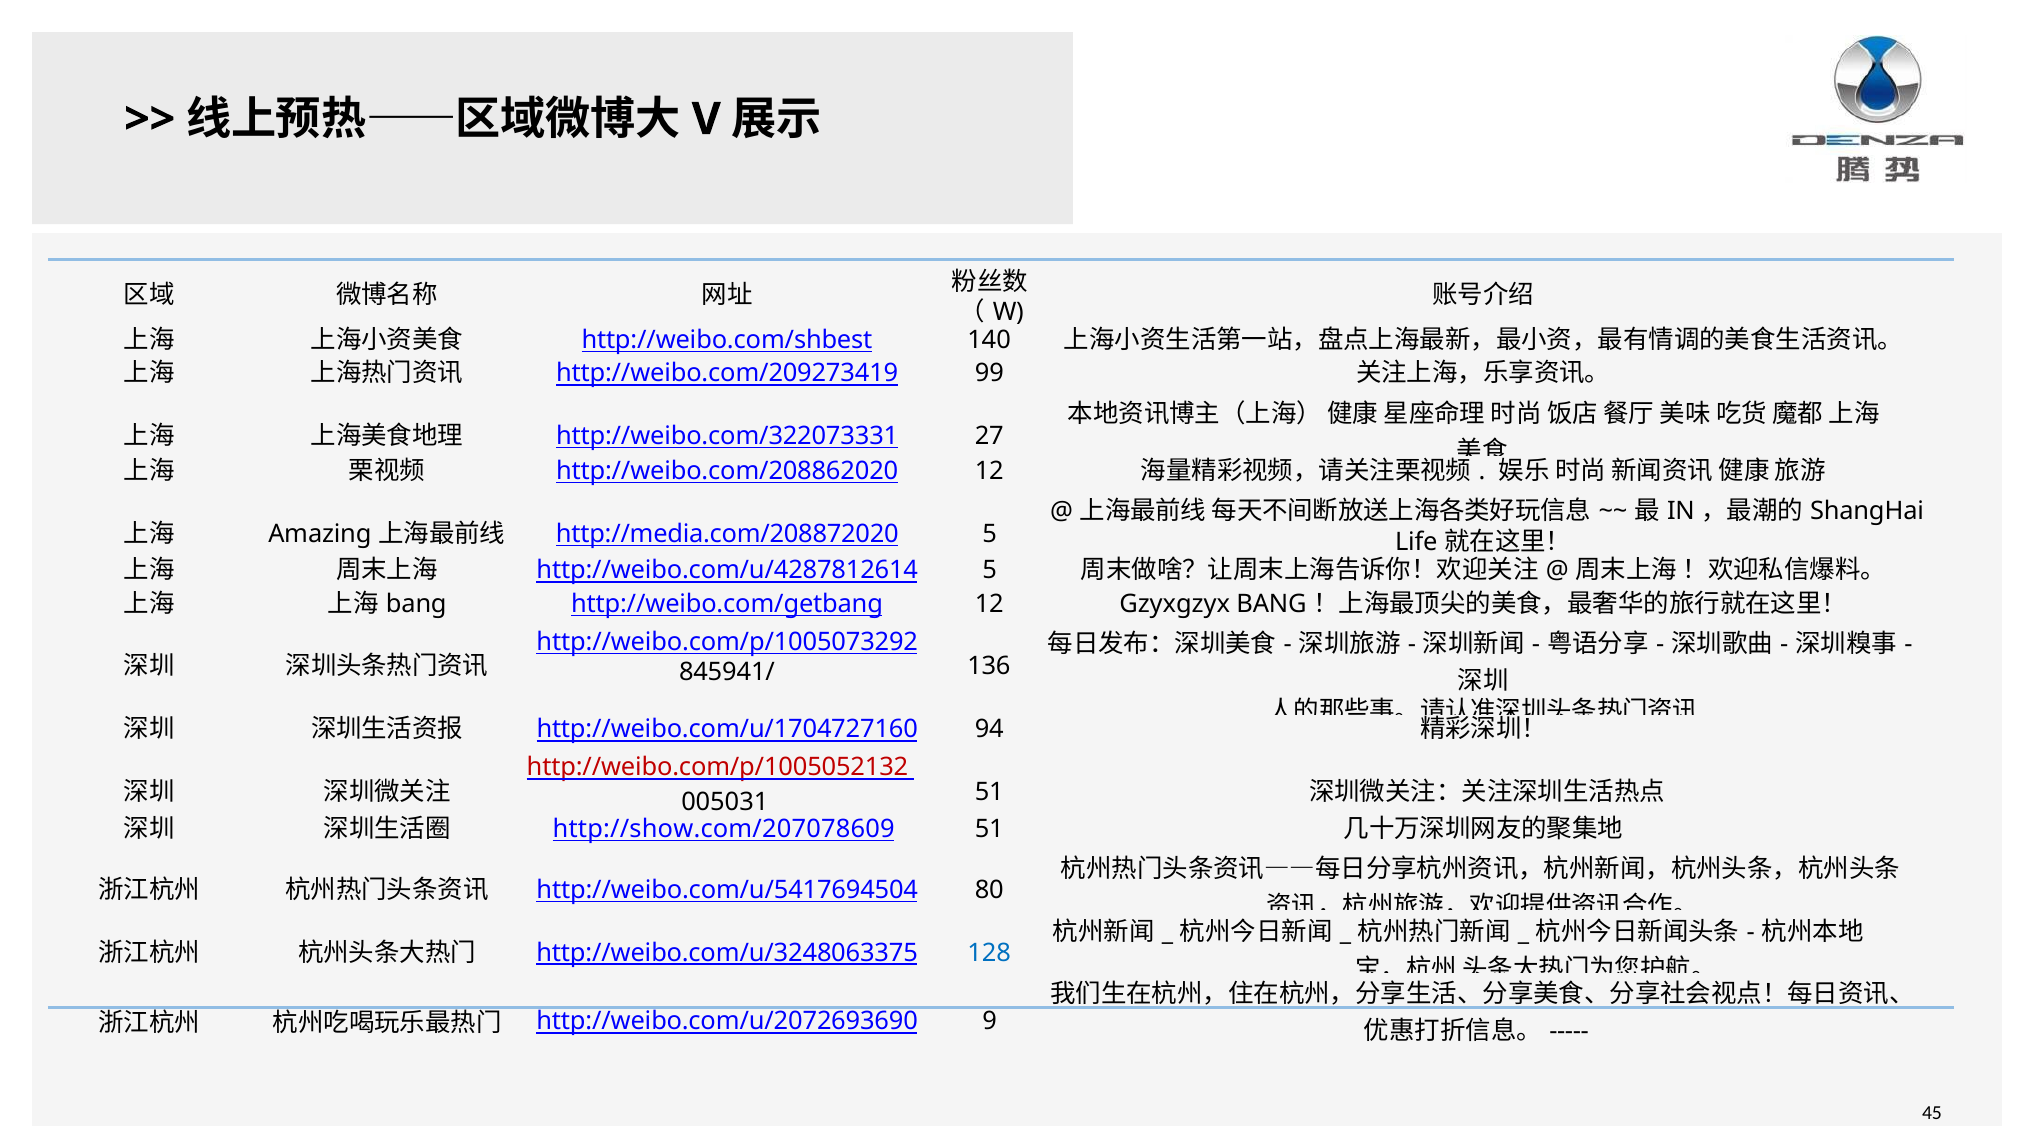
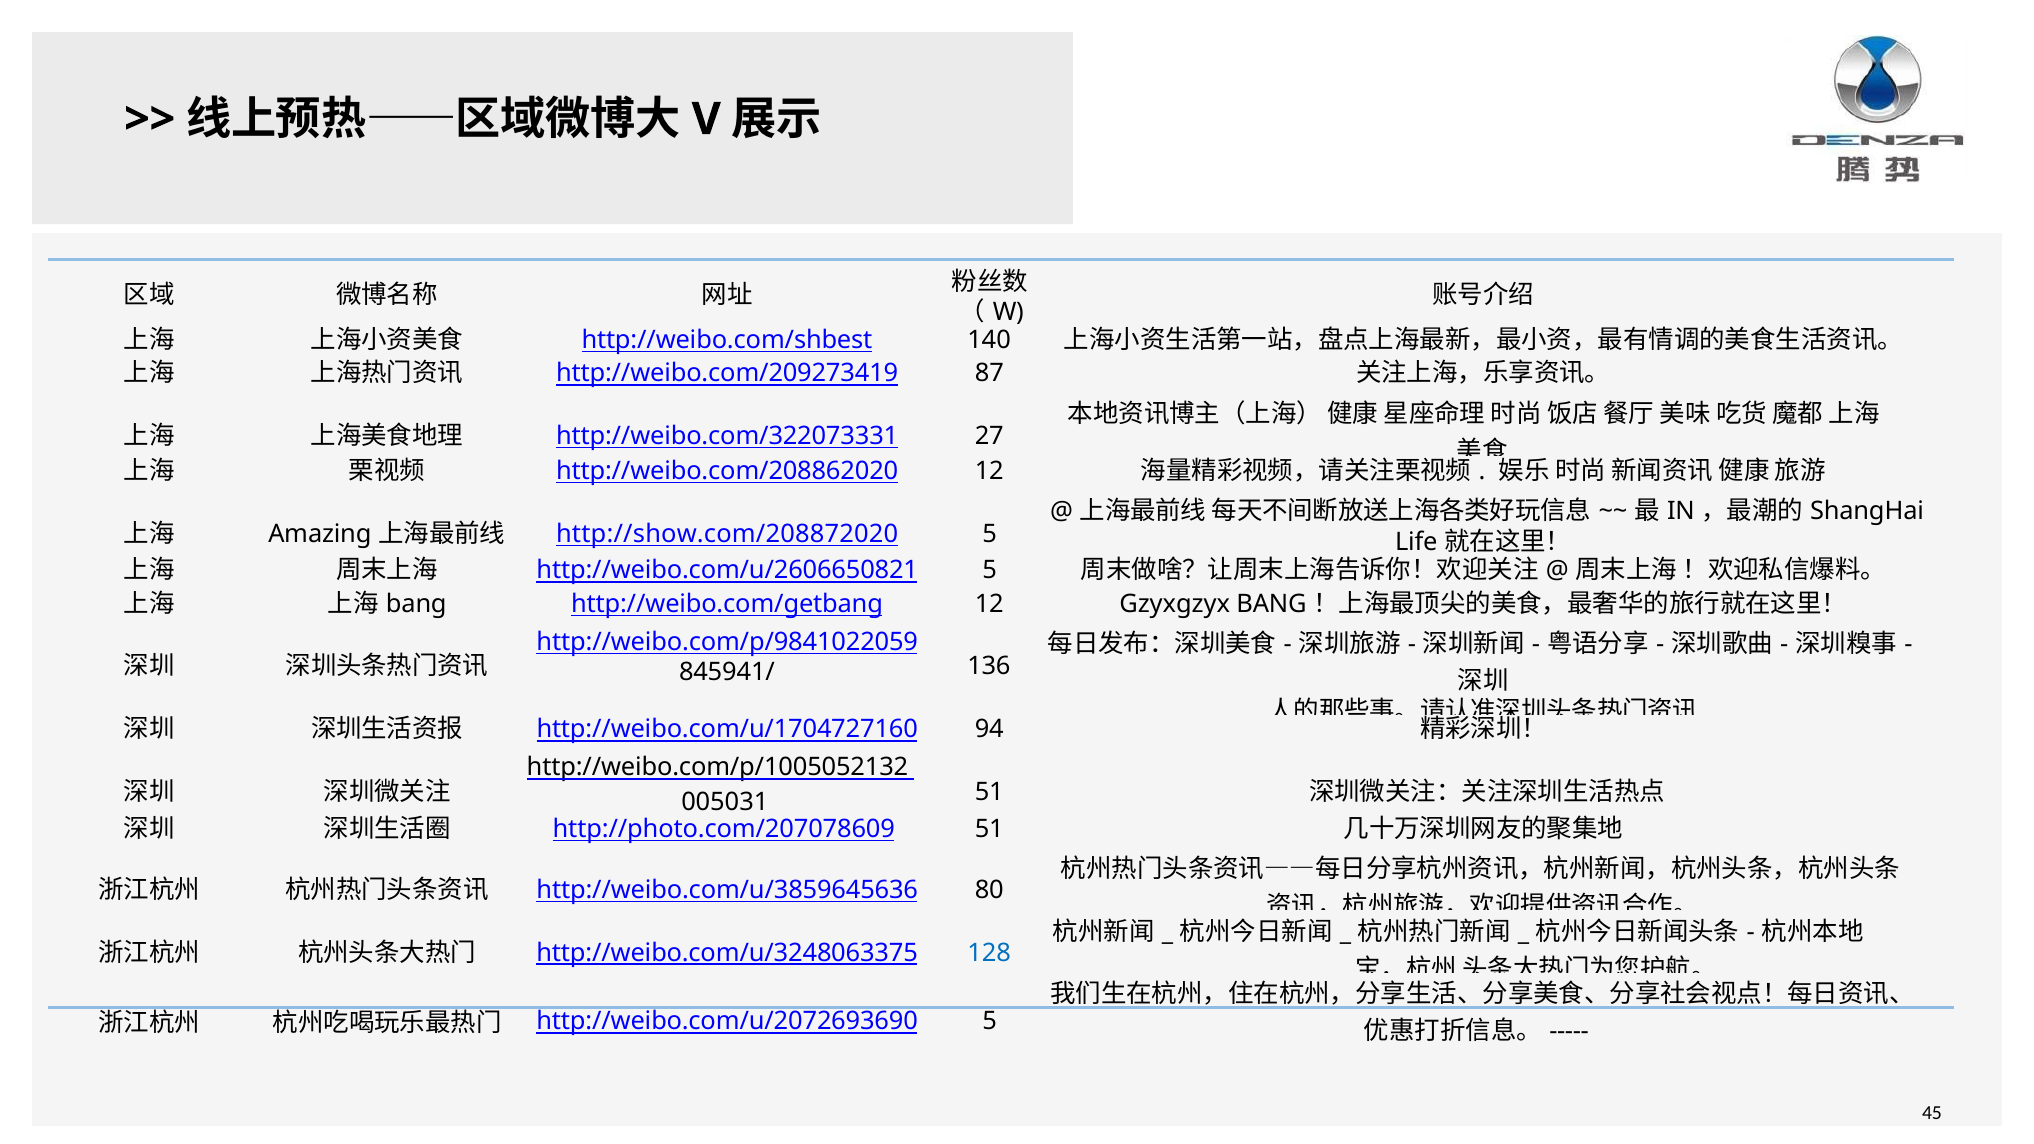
99: 99 -> 87 (989, 373)
http://media.com/208872020: http://media.com/208872020 -> http://show.com/208872020 (727, 534)
http://weibo.com/u/4287812614: http://weibo.com/u/4287812614 -> http://weibo.com/u/2606650821 (727, 570)
http://weibo.com/p/1005073292: http://weibo.com/p/1005073292 -> http://weibo.com/p/9841022059 (727, 642)
http://weibo.com/p/1005052132 colour: red -> black (717, 768)
http://show.com/207078609: http://show.com/207078609 -> http://photo.com/207078609 (724, 829)
http://weibo.com/u/5417694504: http://weibo.com/u/5417694504 -> http://weibo.com/u/3859645636 (727, 890)
http://weibo.com/u/2072693690 9: 9 -> 5 (990, 1021)
